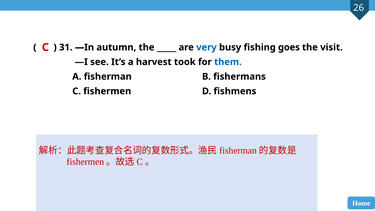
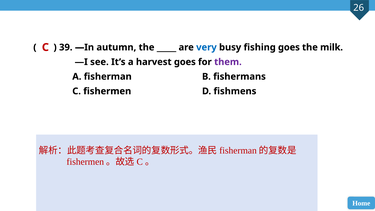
31: 31 -> 39 (66, 47)
visit: visit -> milk (332, 47)
harvest took: took -> goes (185, 62)
them colour: blue -> purple (228, 62)
